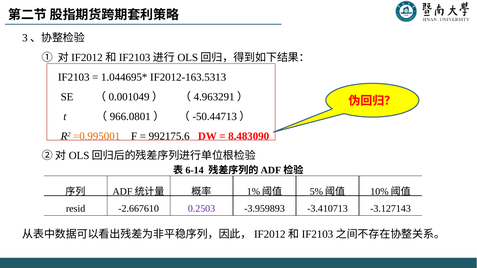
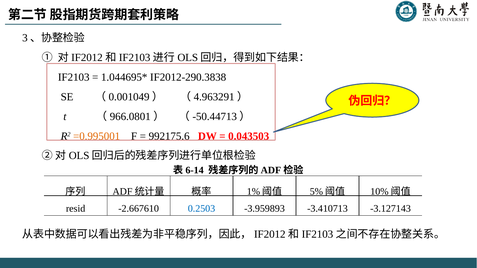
IF2012-163.5313: IF2012-163.5313 -> IF2012-290.3838 (188, 77)
8.483090: 8.483090 -> 0.043503 (249, 136)
0.2503 colour: purple -> blue (202, 209)
